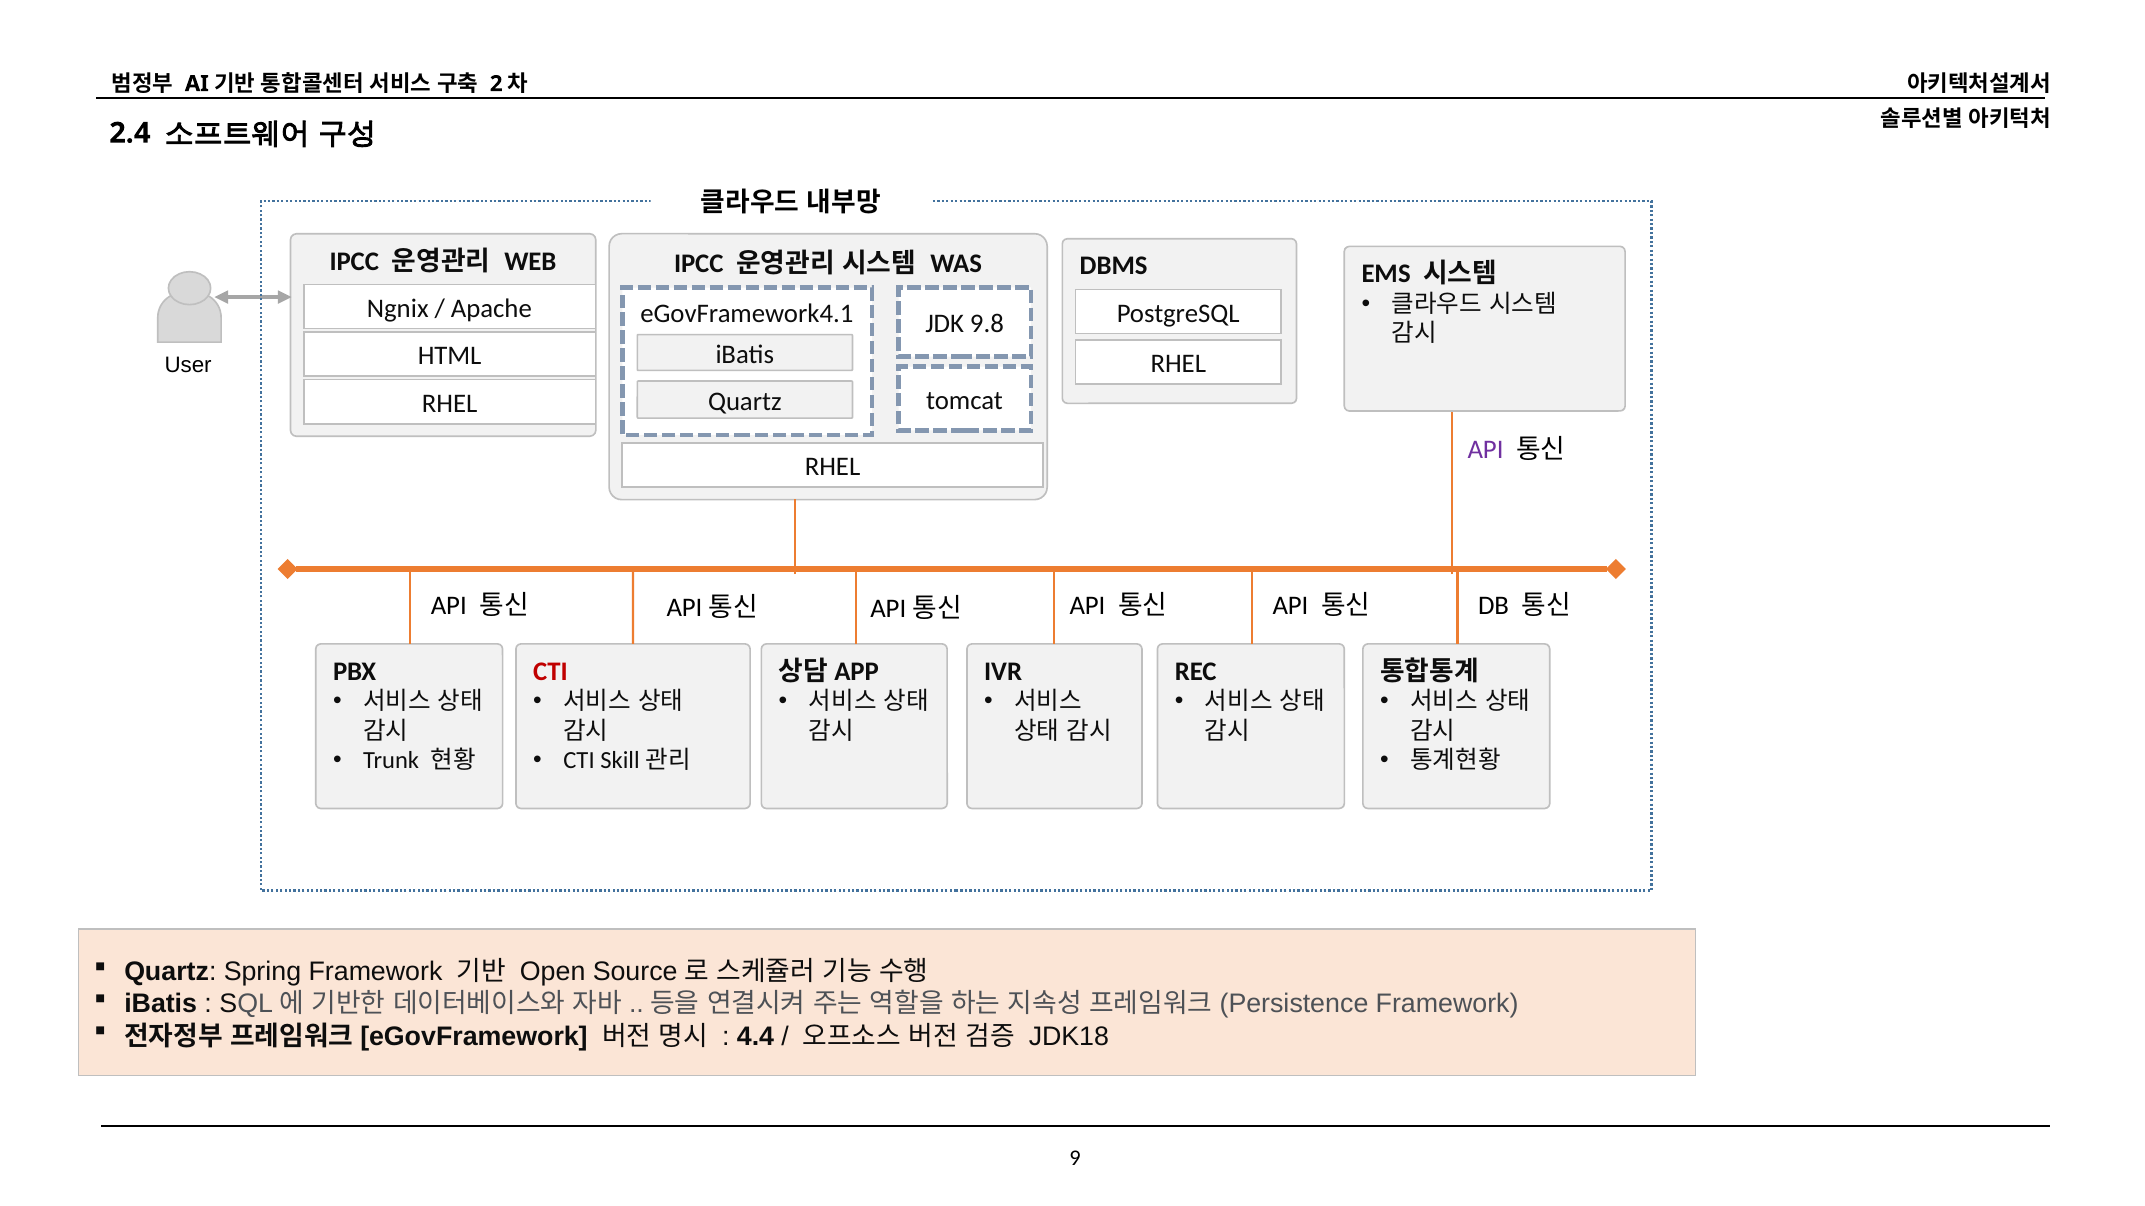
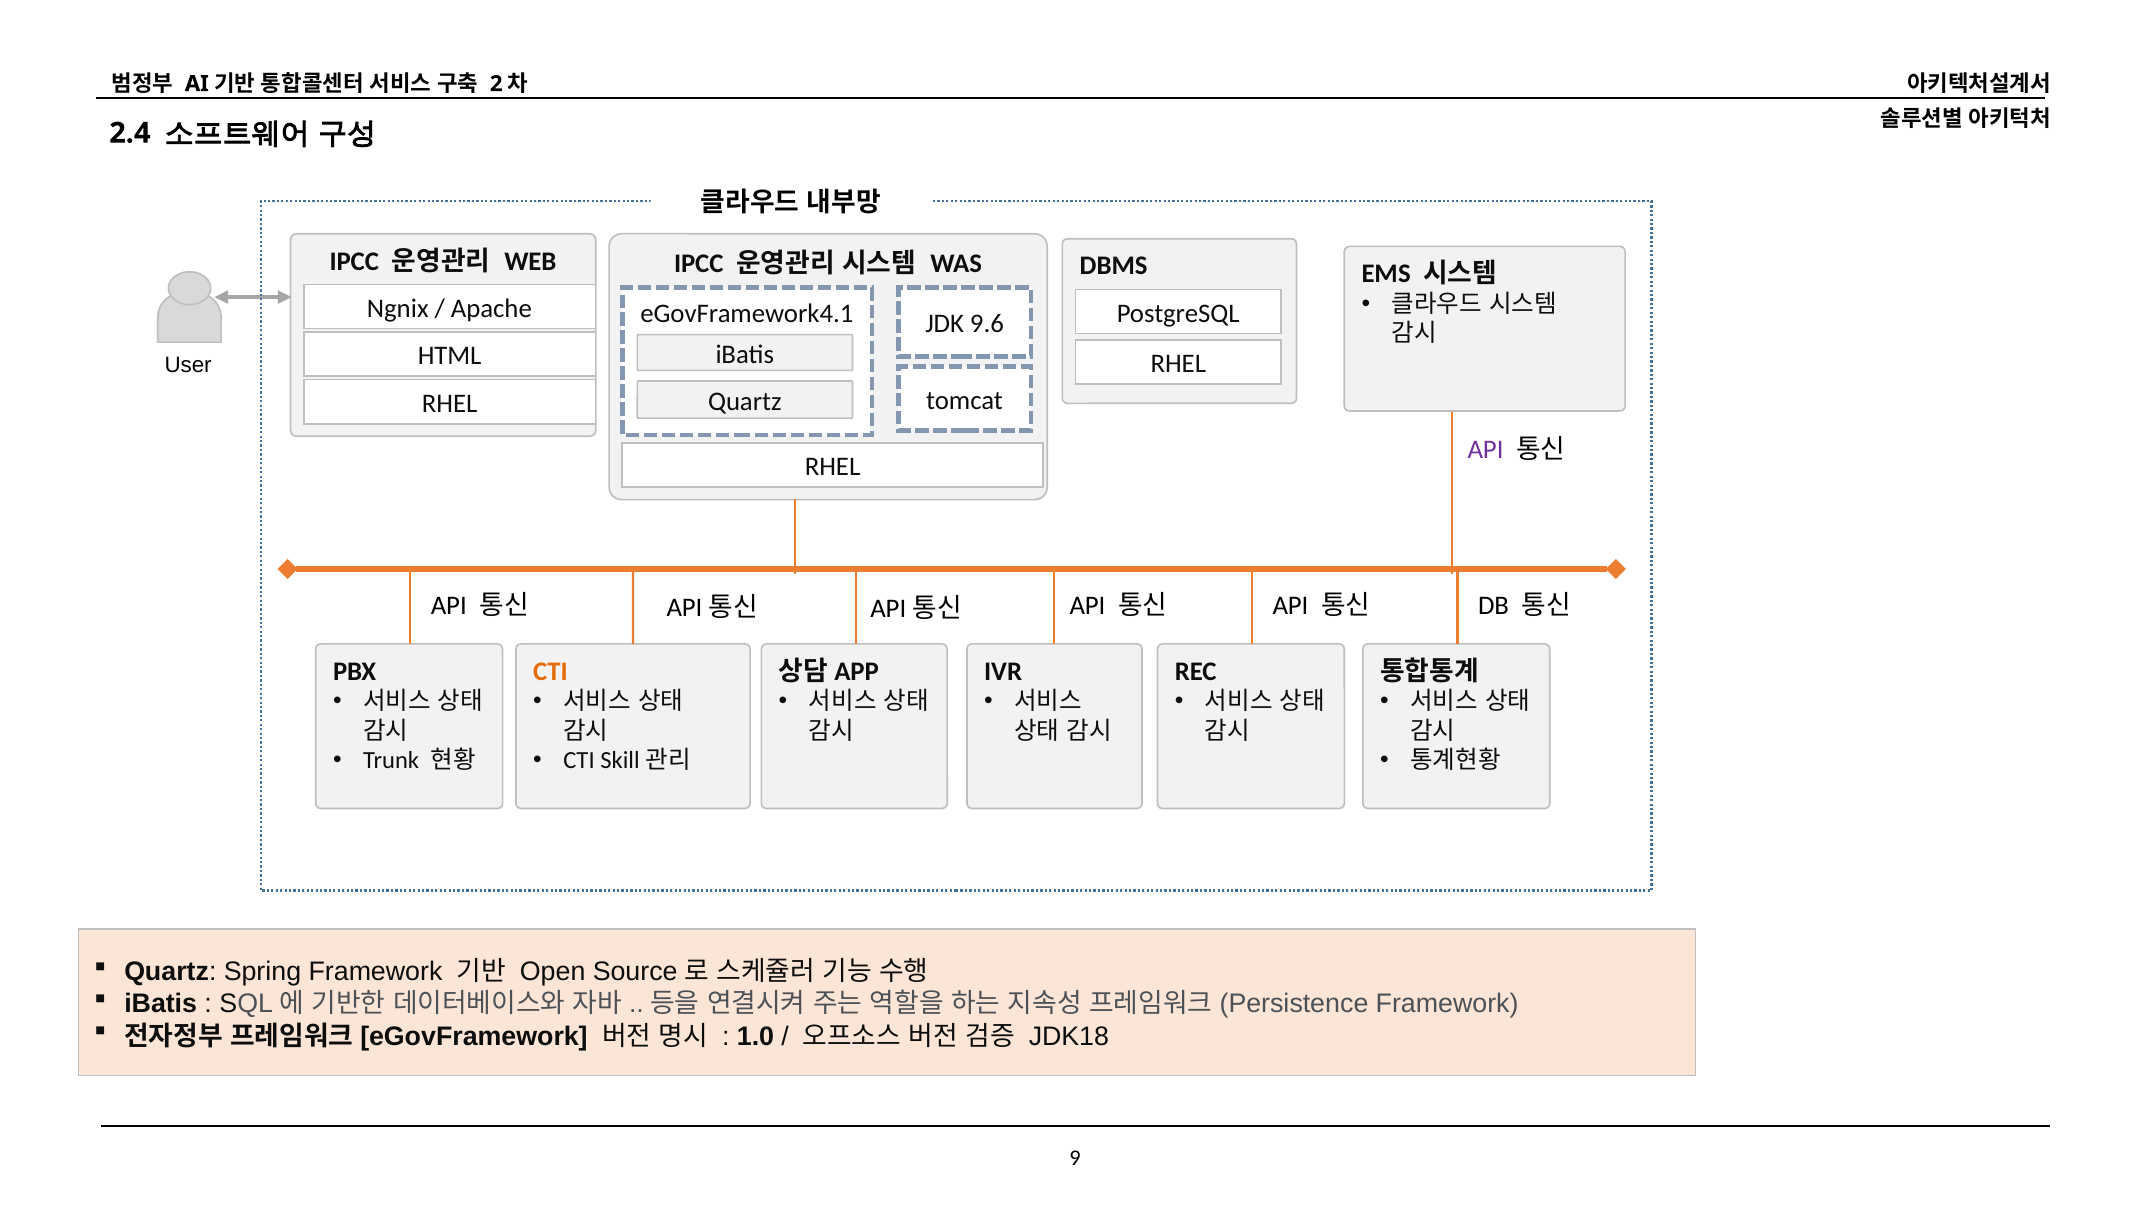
9.8: 9.8 -> 9.6 (987, 324)
CTI colour: red -> orange (550, 672)
4.4: 4.4 -> 1.0 (755, 1037)
